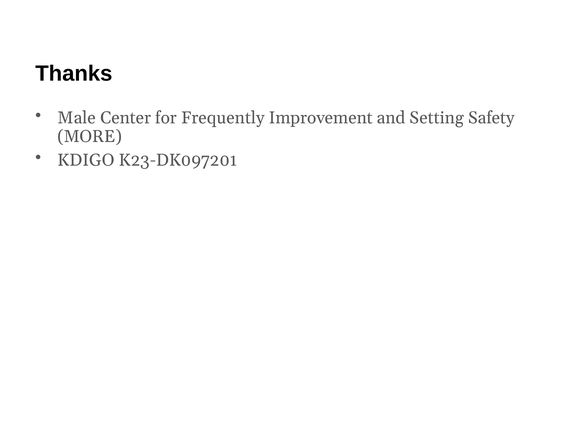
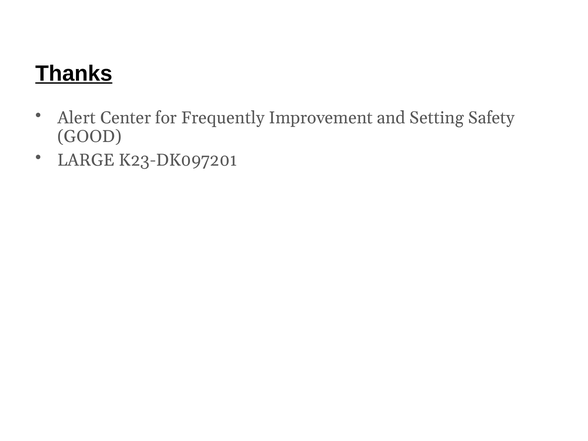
Thanks underline: none -> present (74, 74)
Male: Male -> Alert (77, 118)
MORE: MORE -> GOOD (90, 136)
KDIGO: KDIGO -> LARGE (86, 160)
